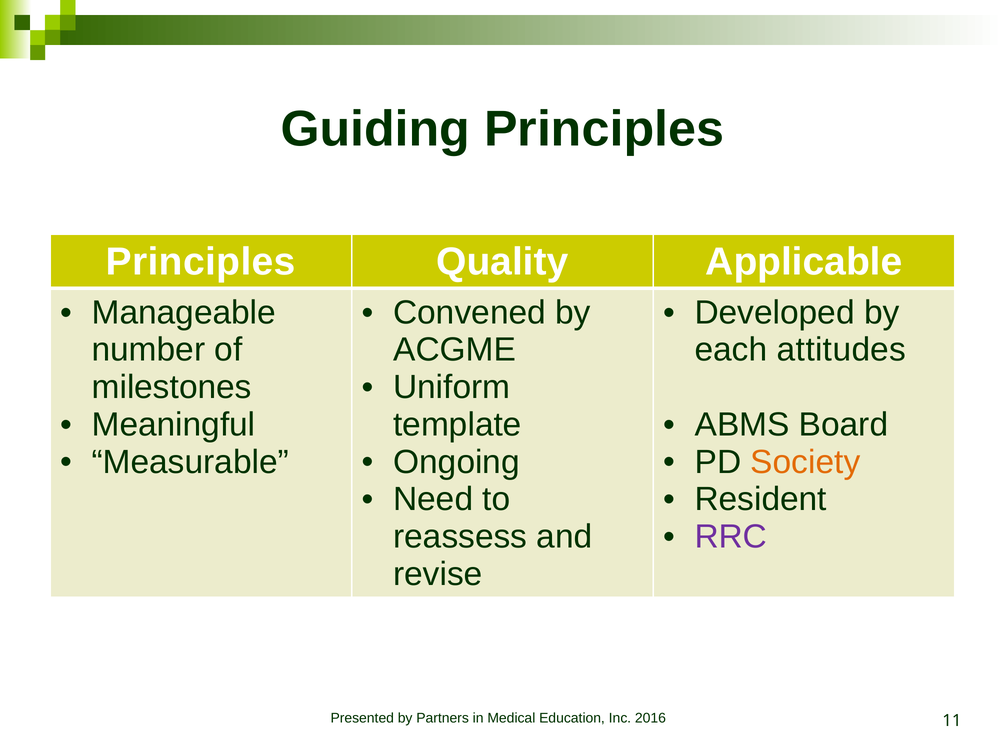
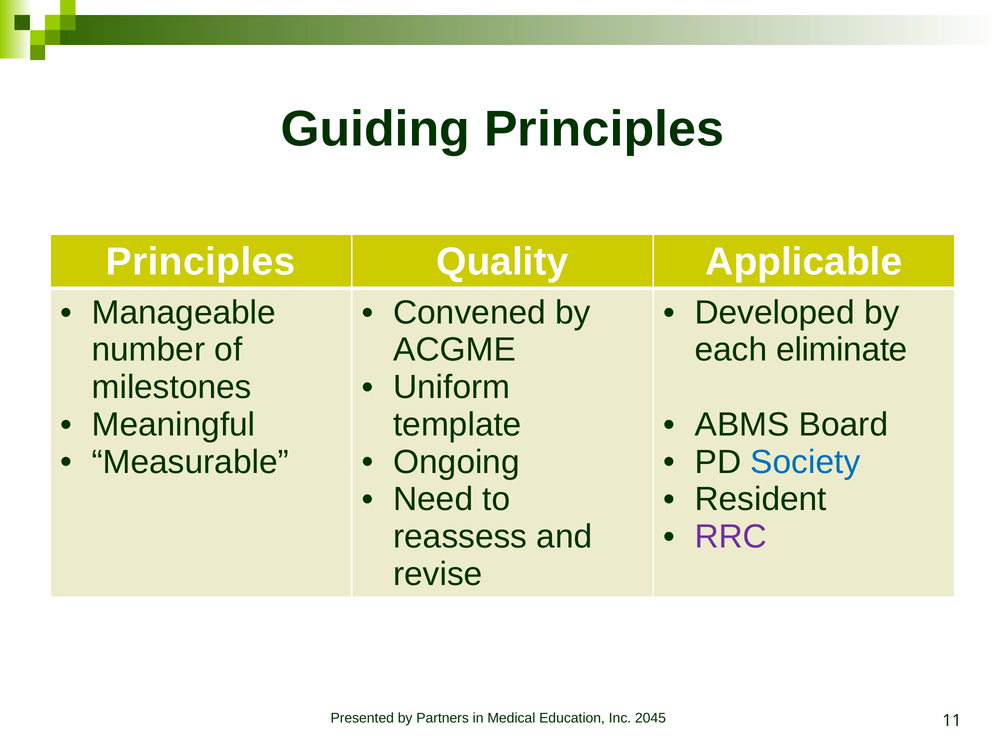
attitudes: attitudes -> eliminate (842, 350)
Society colour: orange -> blue (805, 462)
2016: 2016 -> 2045 (650, 718)
